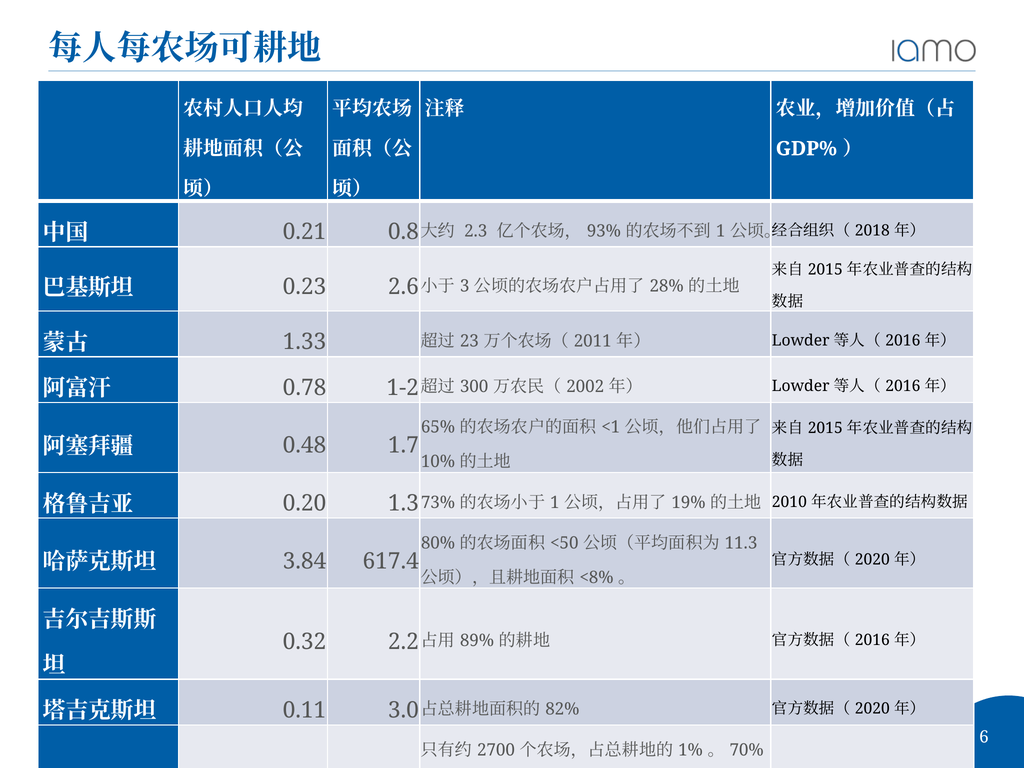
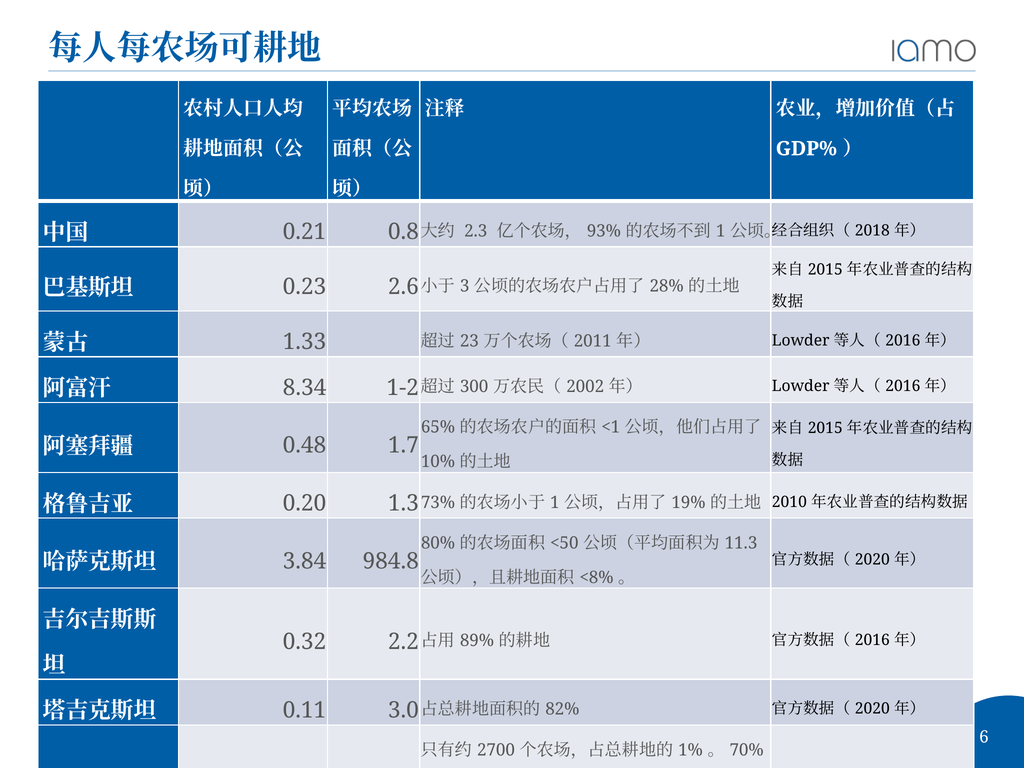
0.78: 0.78 -> 8.34 (305, 388)
617.4: 617.4 -> 984.8 (391, 561)
